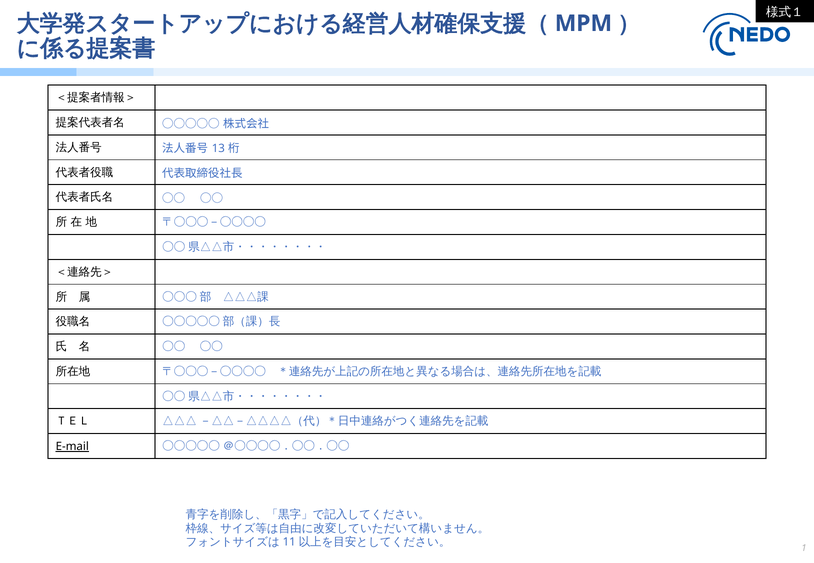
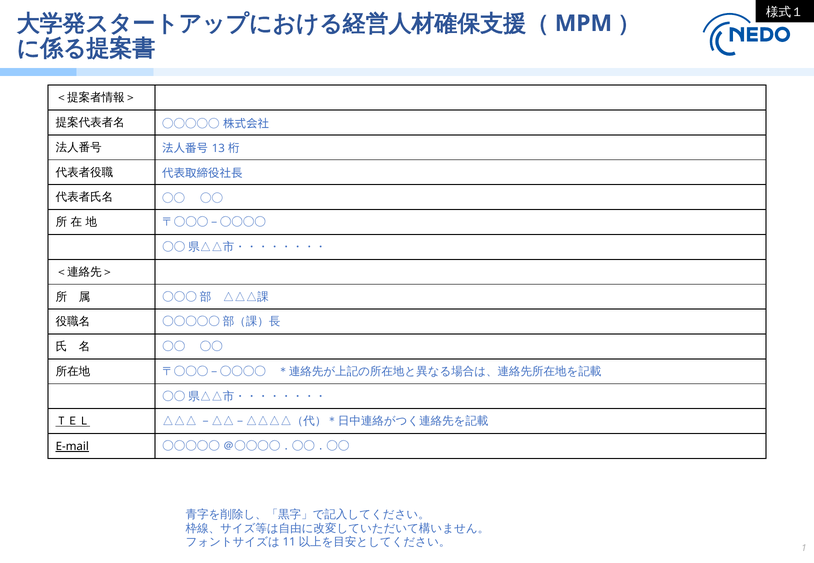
ＴＥＬ underline: none -> present (73, 422)
